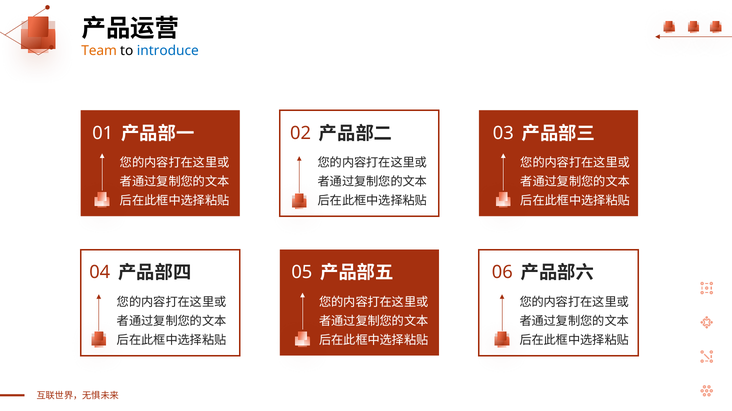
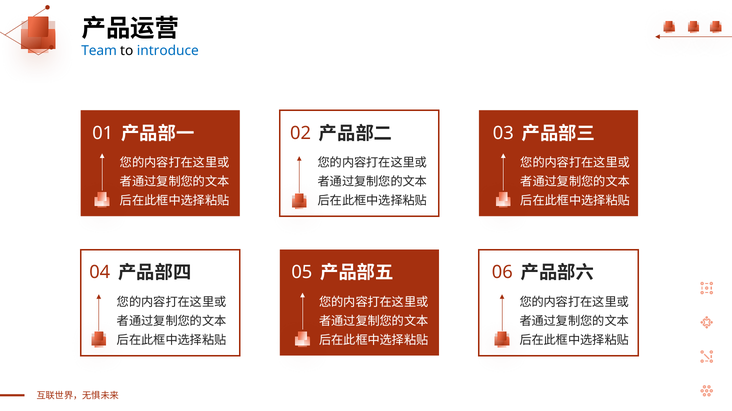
Team colour: orange -> blue (99, 51)
